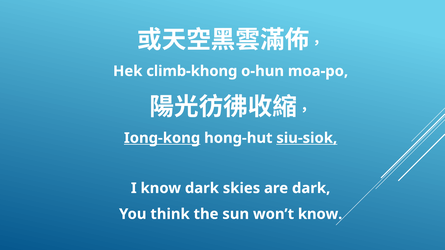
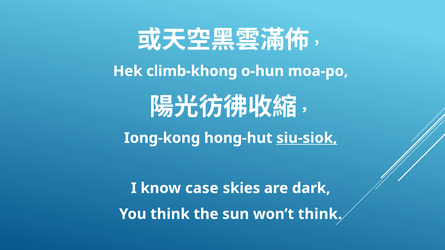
Iong-kong underline: present -> none (162, 138)
know dark: dark -> case (202, 188)
won’t know: know -> think (320, 214)
